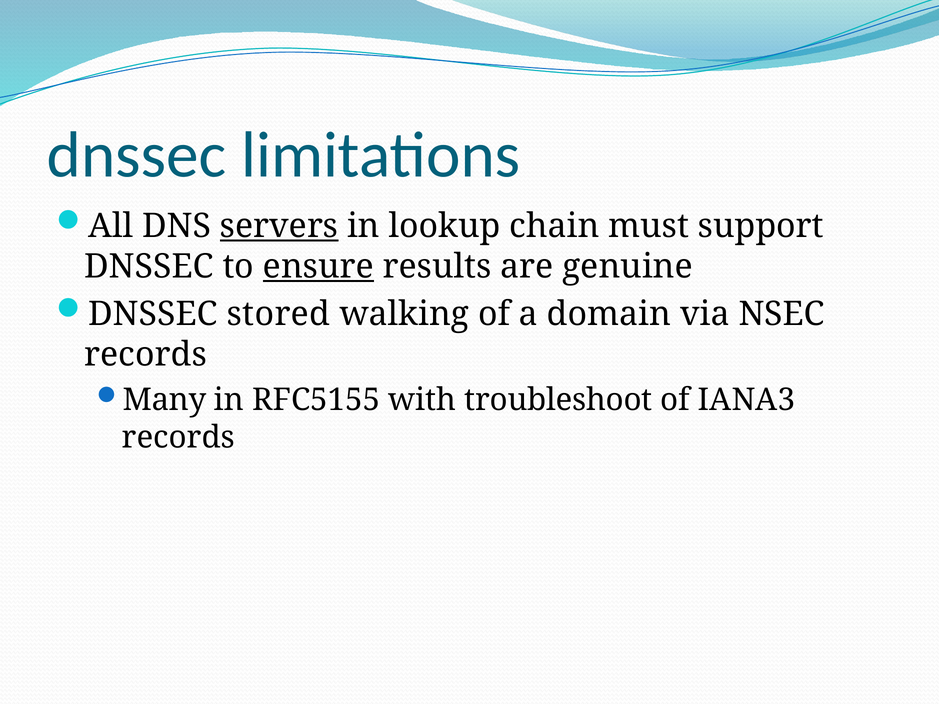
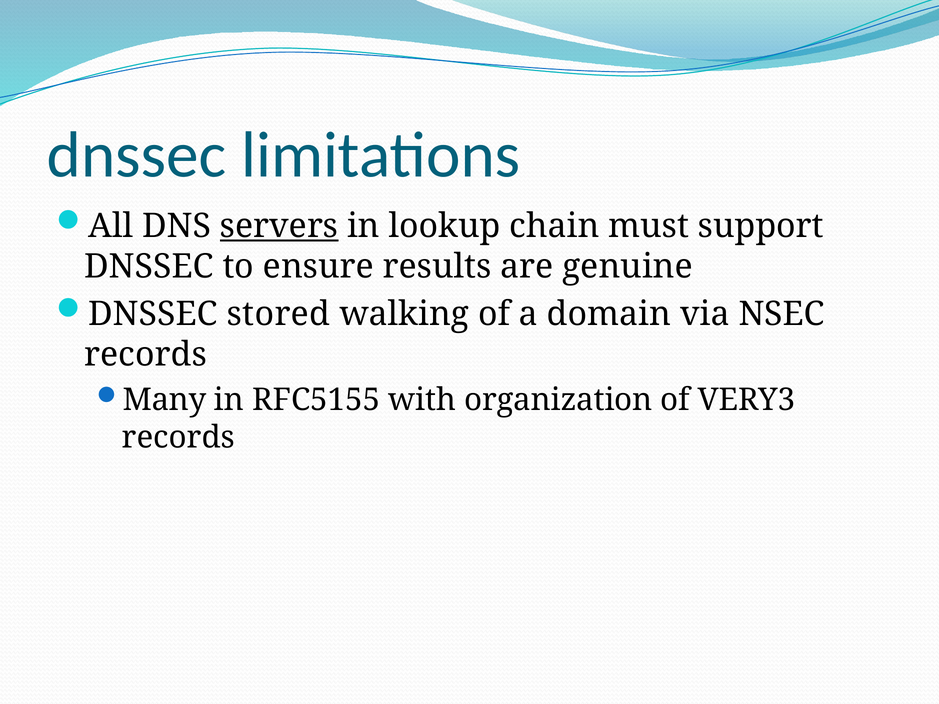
ensure underline: present -> none (318, 267)
troubleshoot: troubleshoot -> organization (558, 400)
IANA3: IANA3 -> VERY3 (747, 400)
